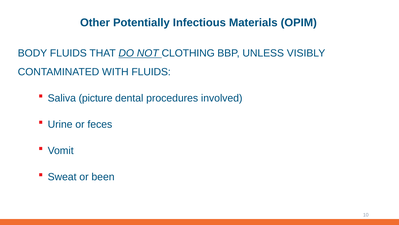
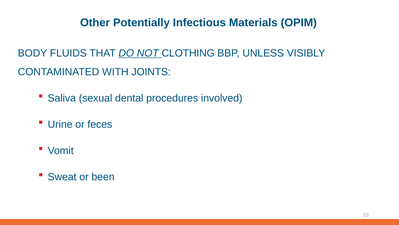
WITH FLUIDS: FLUIDS -> JOINTS (151, 72)
picture: picture -> sexual (96, 98)
